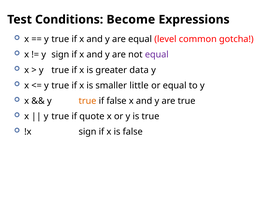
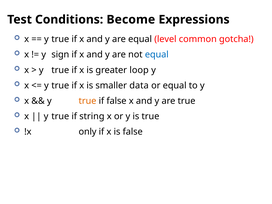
equal colour: purple -> blue (157, 55)
data: data -> loop (139, 70)
little: little -> data (139, 85)
quote: quote -> string (92, 116)
!x sign: sign -> only (88, 132)
